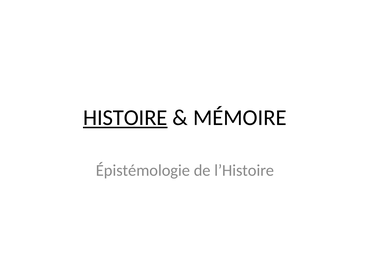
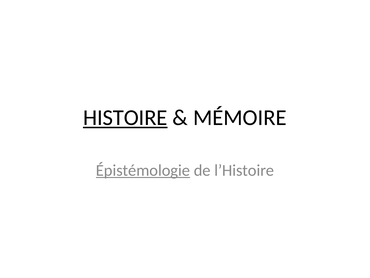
Épistémologie underline: none -> present (143, 170)
